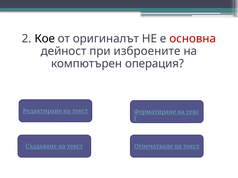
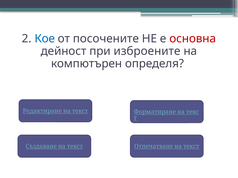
Кое colour: black -> blue (45, 39)
оригиналът: оригиналът -> посочените (106, 39)
операция: операция -> определя (154, 64)
